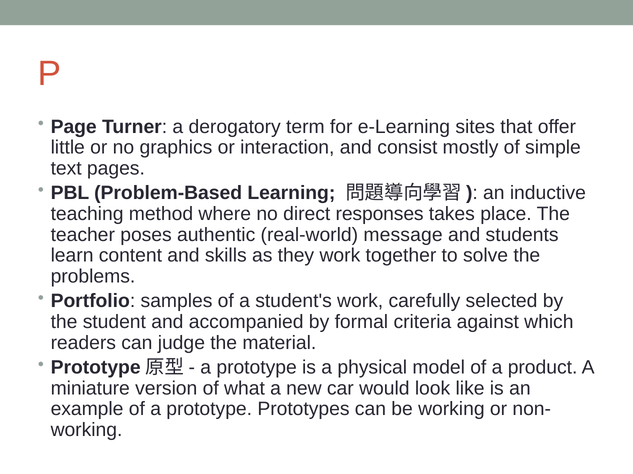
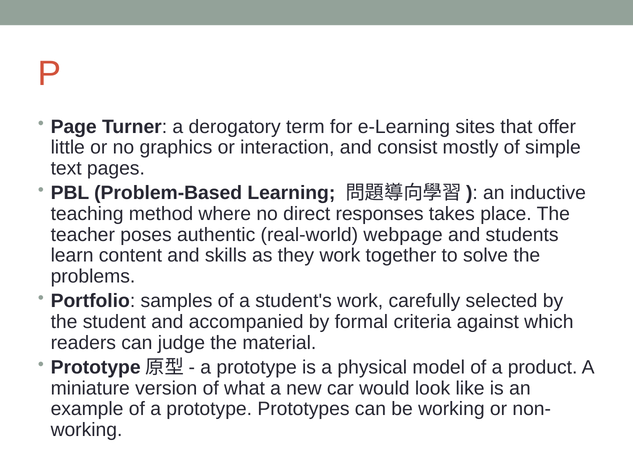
message: message -> webpage (403, 235)
